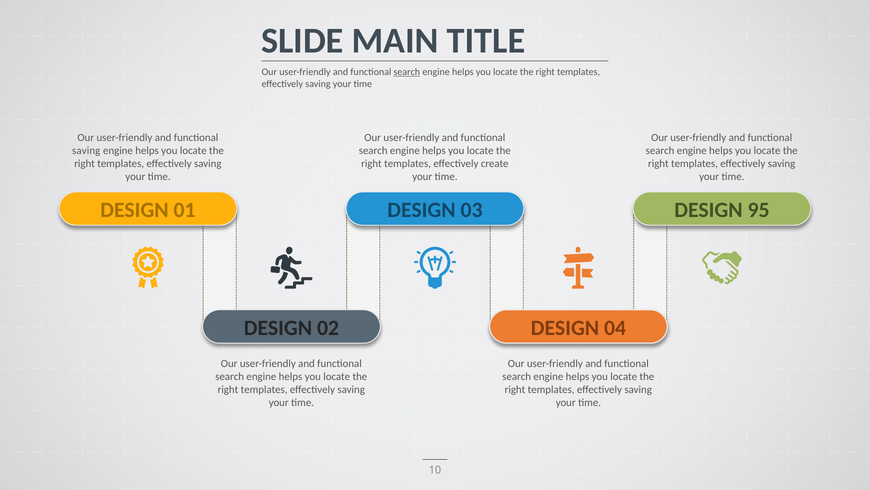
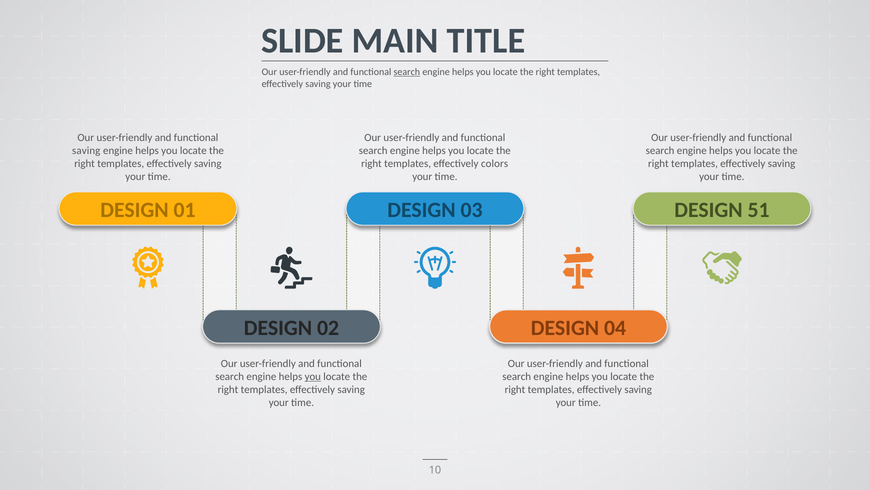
create: create -> colors (495, 164)
95: 95 -> 51 (759, 210)
you underline: none -> present (313, 376)
